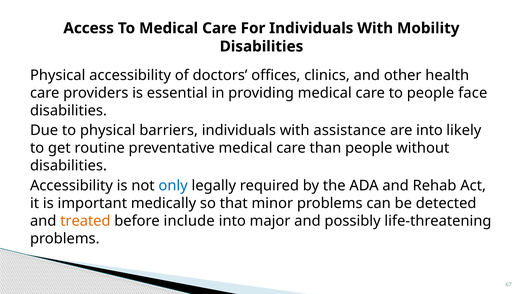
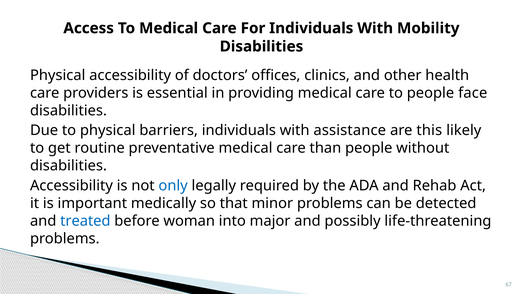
are into: into -> this (429, 131)
treated colour: orange -> blue (85, 221)
include: include -> woman (189, 221)
